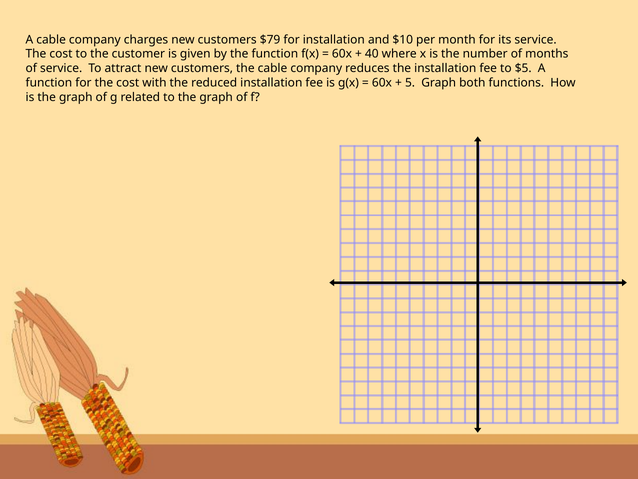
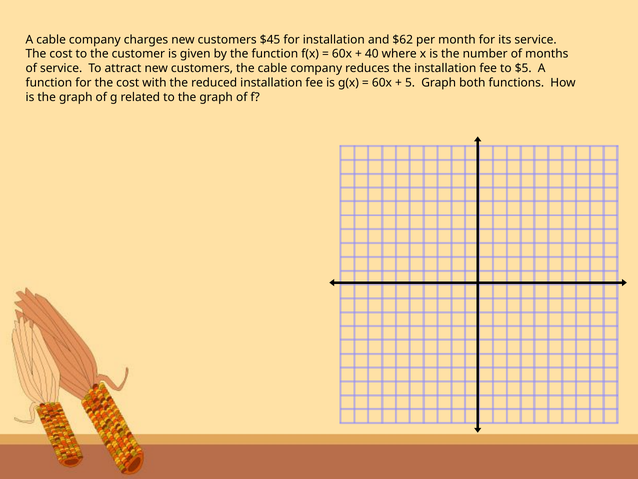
$79: $79 -> $45 (270, 40)
$10: $10 -> $62 (403, 40)
